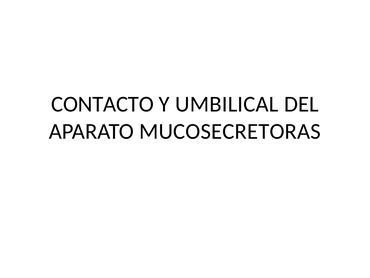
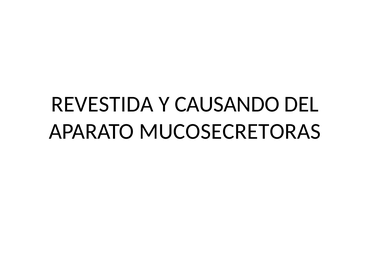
CONTACTO: CONTACTO -> REVESTIDA (102, 104)
UMBILICAL: UMBILICAL -> CAUSANDO (227, 104)
